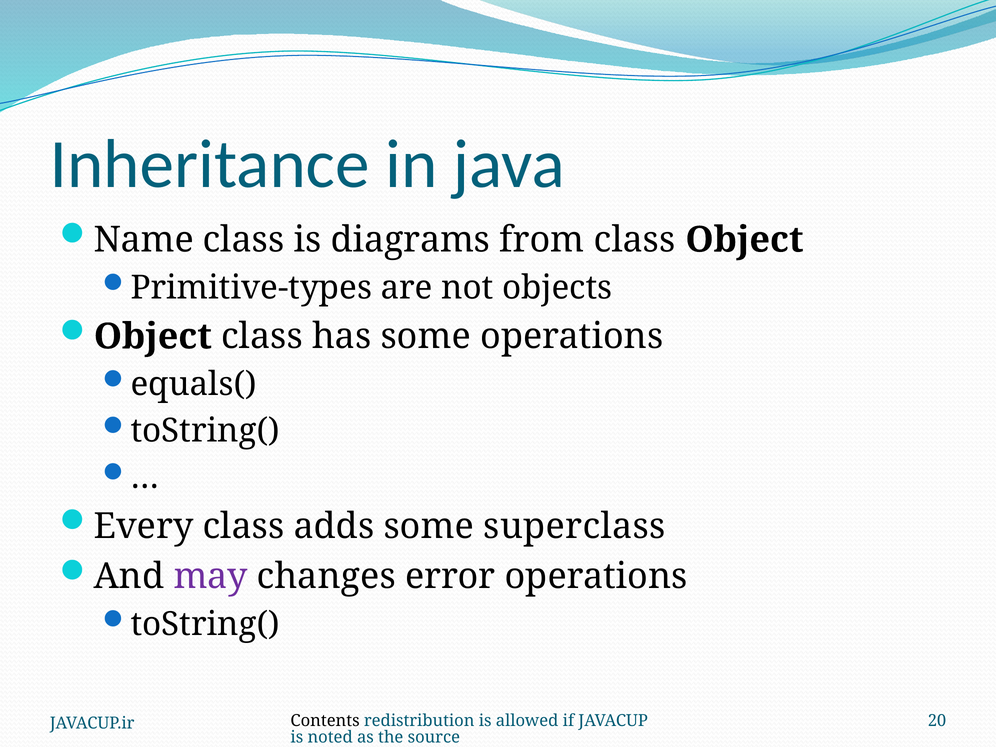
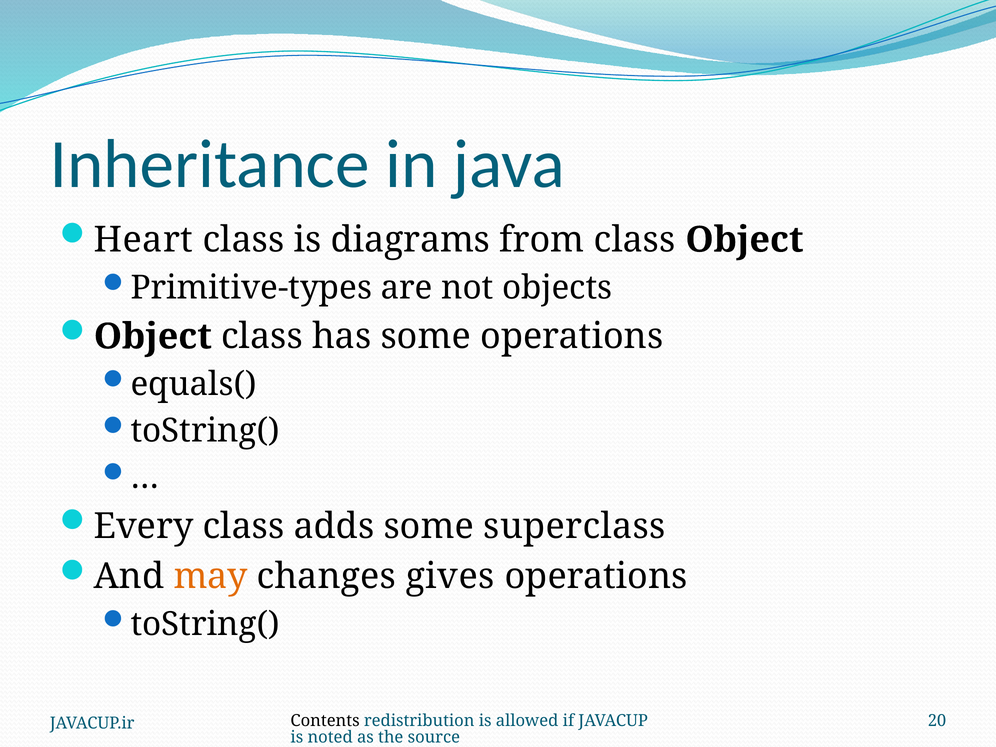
Name: Name -> Heart (143, 240)
may colour: purple -> orange (211, 577)
error: error -> gives (450, 577)
